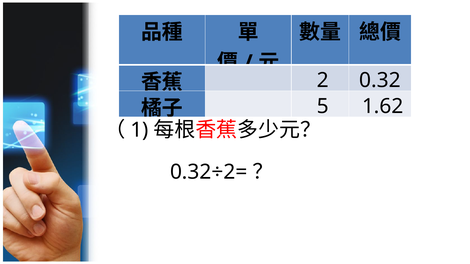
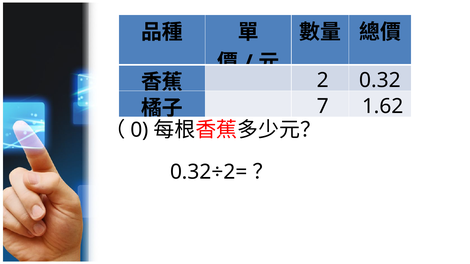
5: 5 -> 7 (323, 106)
1: 1 -> 0 (139, 130)
